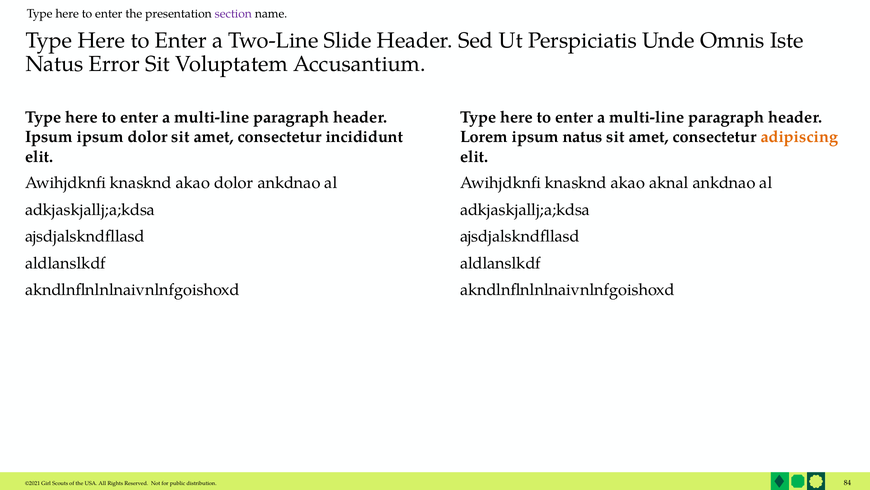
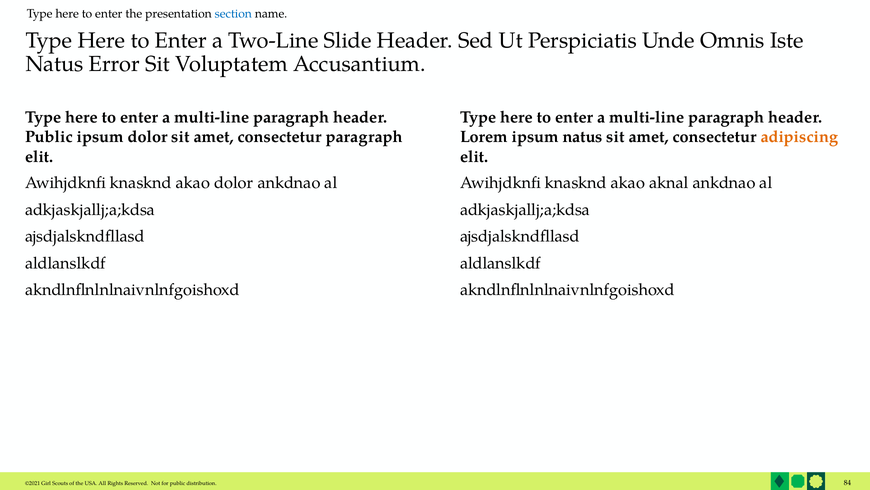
section colour: purple -> blue (233, 14)
Ipsum: Ipsum -> Public (49, 137)
consectetur incididunt: incididunt -> paragraph (364, 137)
